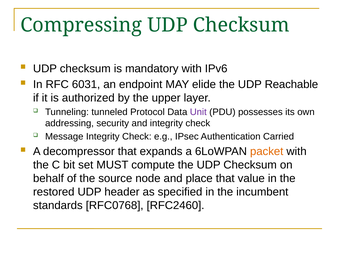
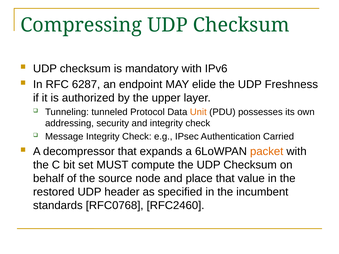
6031: 6031 -> 6287 (86, 84)
Reachable: Reachable -> Freshness (291, 84)
Unit colour: purple -> orange (198, 112)
